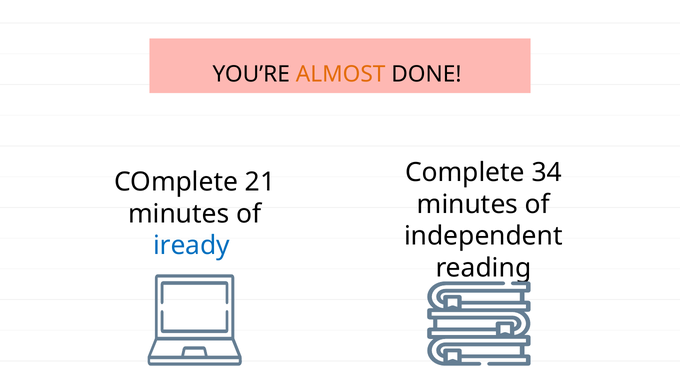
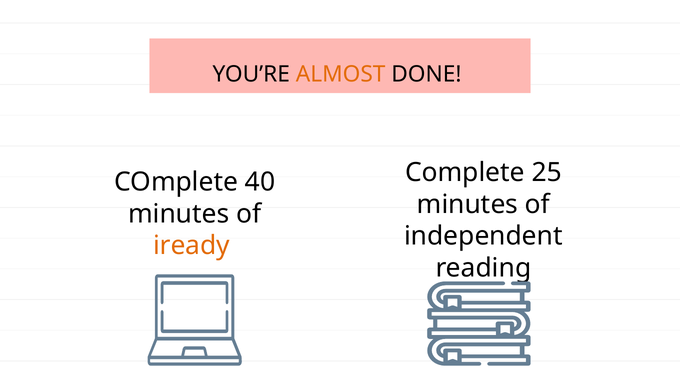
34: 34 -> 25 (547, 172)
21: 21 -> 40 (260, 182)
iready colour: blue -> orange (191, 245)
